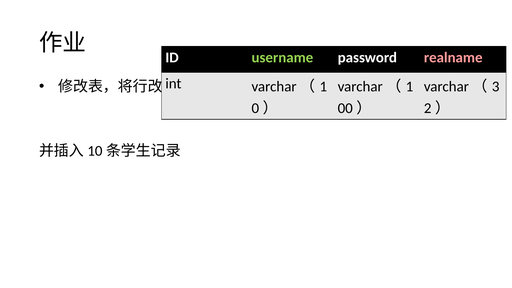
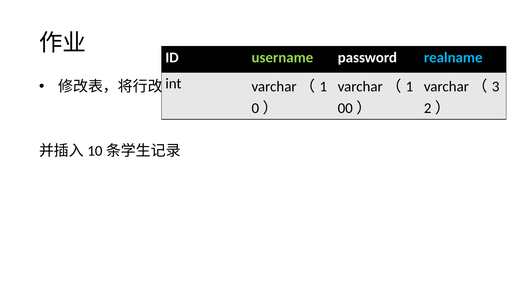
realname colour: pink -> light blue (453, 57)
